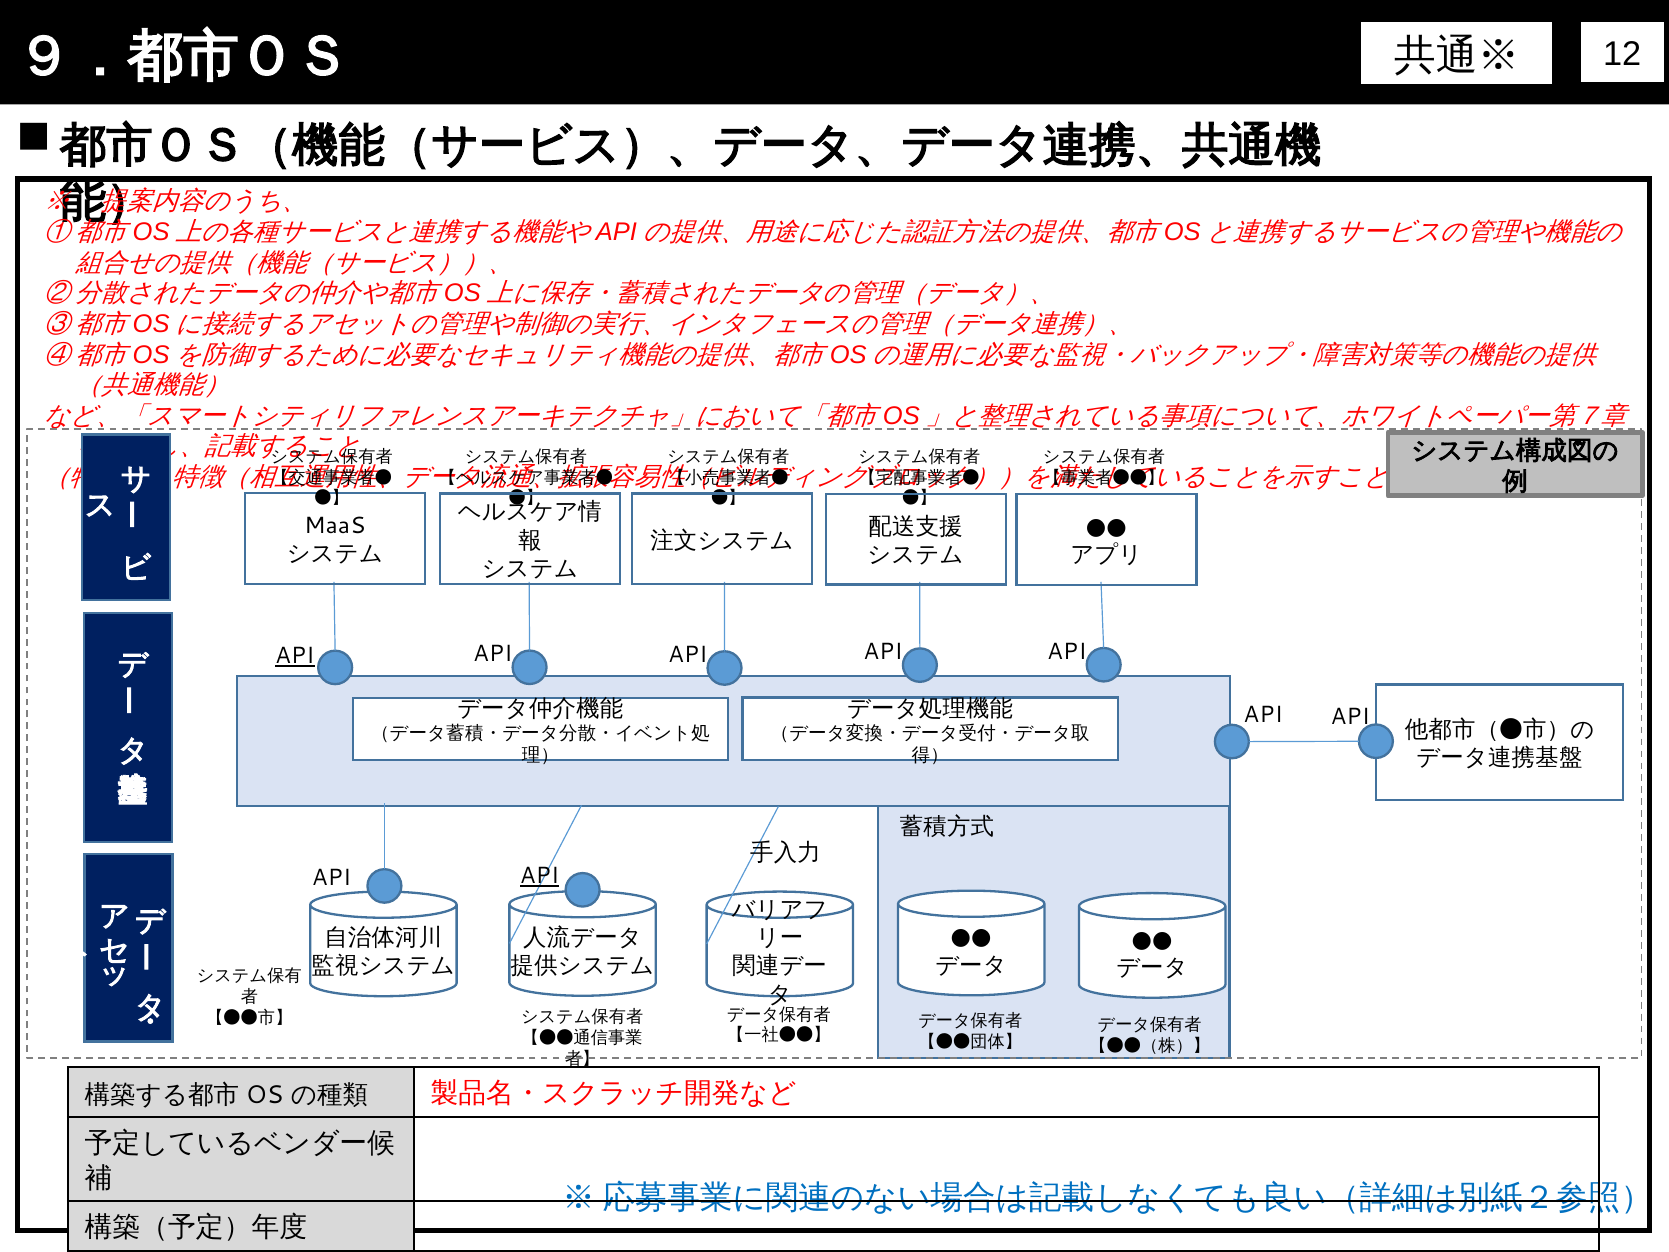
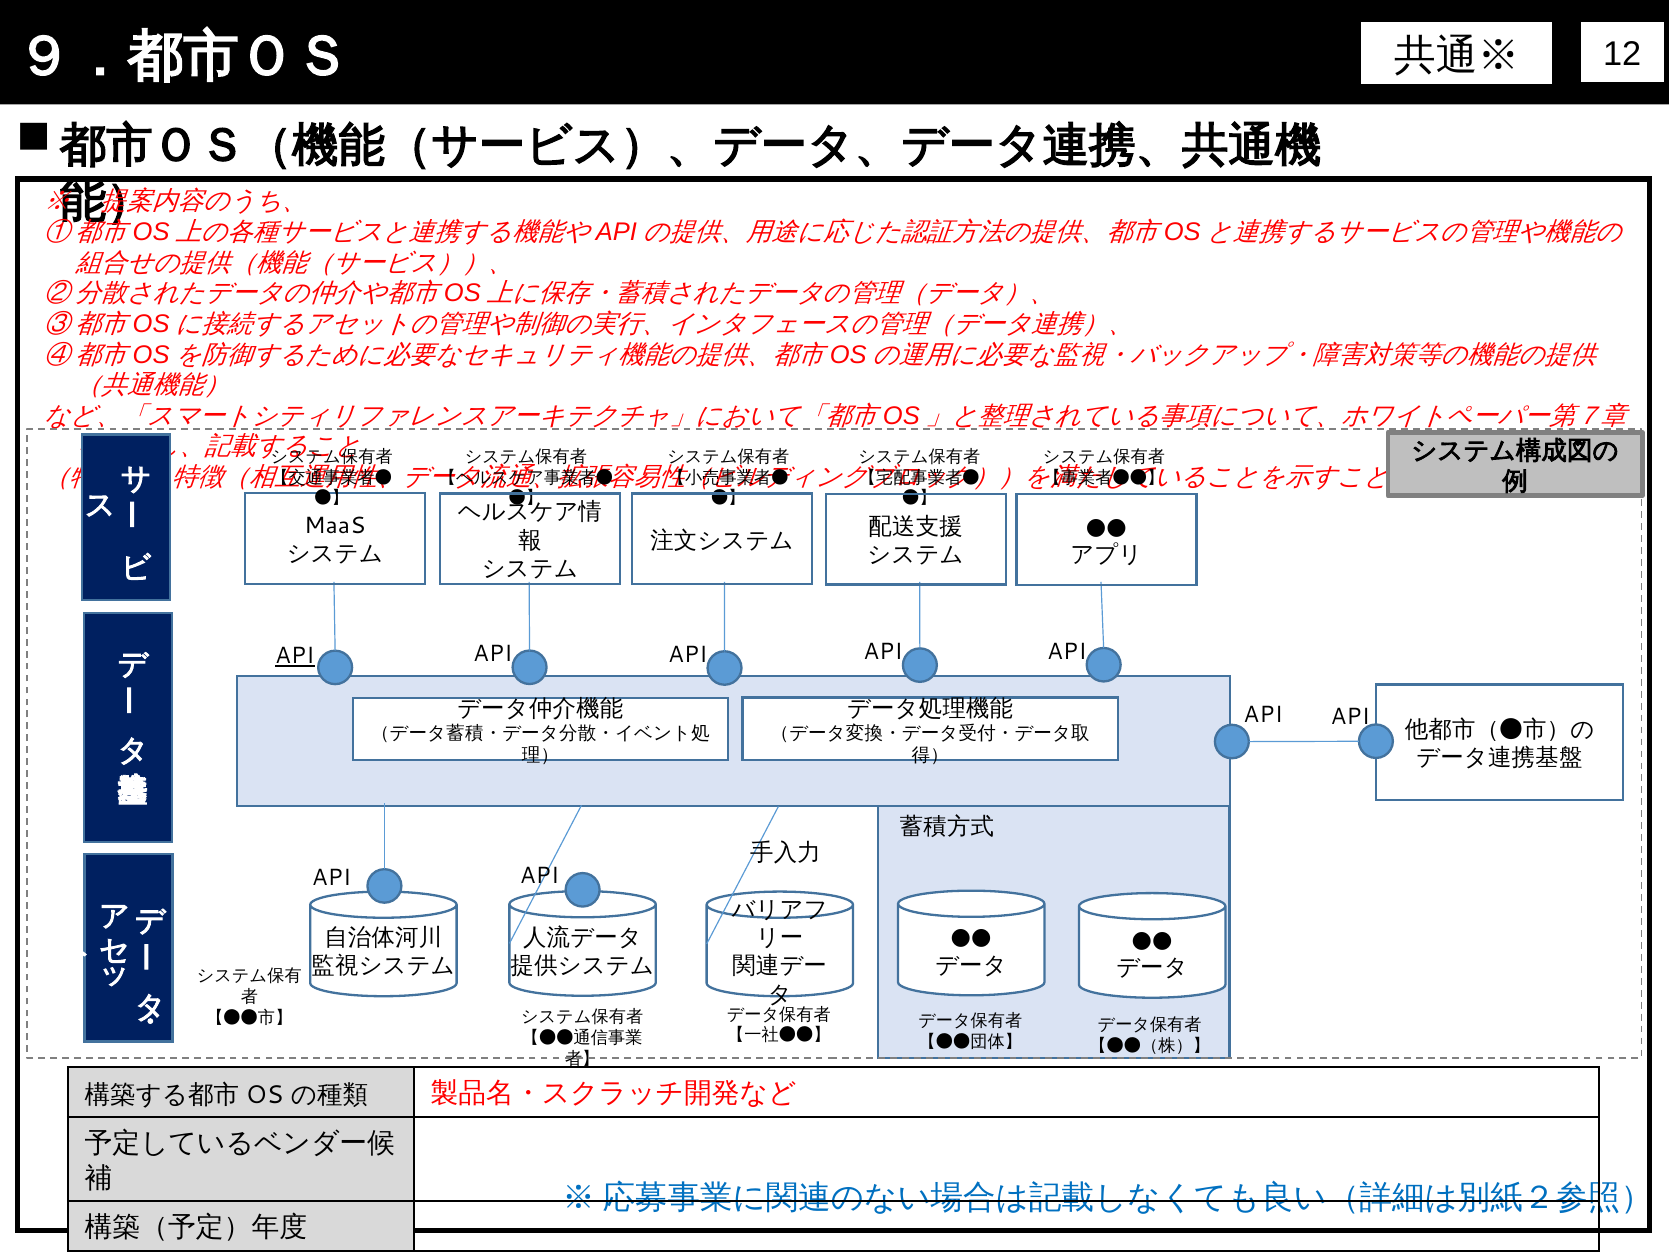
API underline: present -> none (540, 876)
